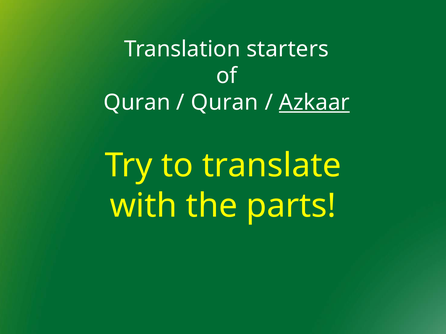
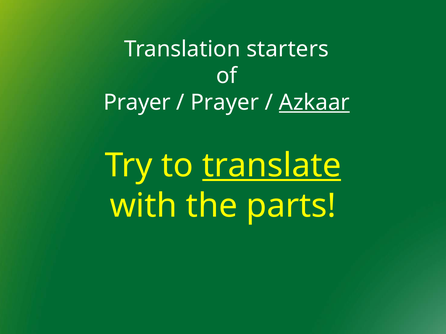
Quran: Quran -> Prayer (137, 103)
Quran: Quran -> Prayer (225, 103)
translate underline: none -> present (272, 166)
